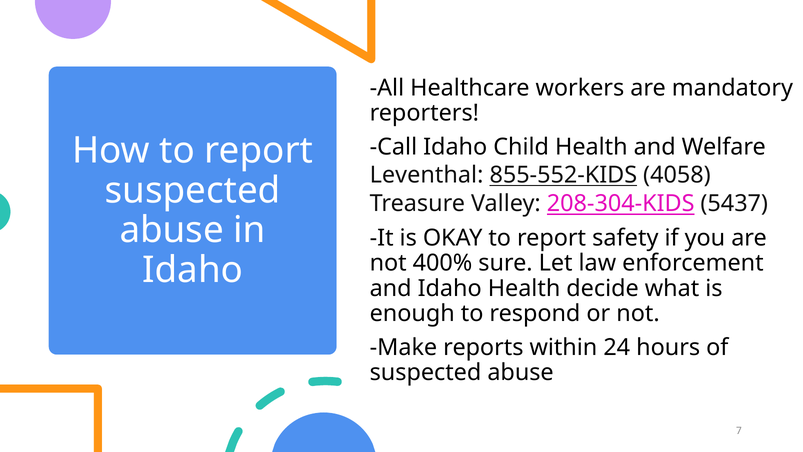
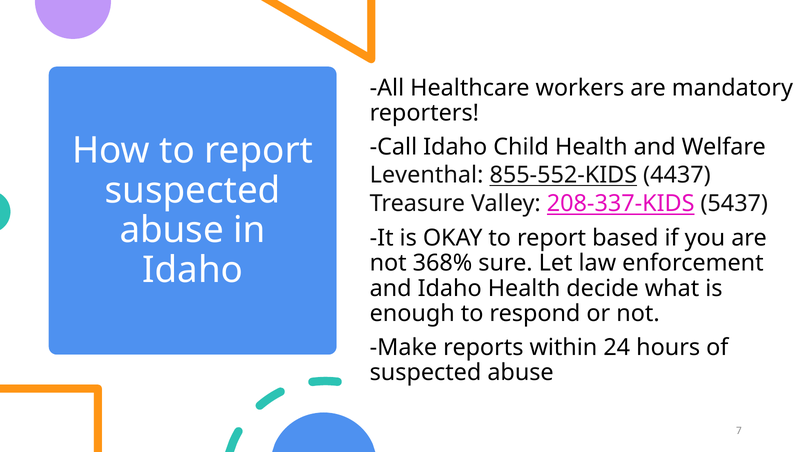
4058: 4058 -> 4437 (677, 175)
208-304-KIDS: 208-304-KIDS -> 208-337-KIDS (621, 203)
safety: safety -> based (625, 238)
400%: 400% -> 368% (443, 263)
